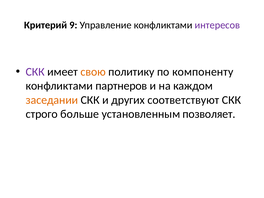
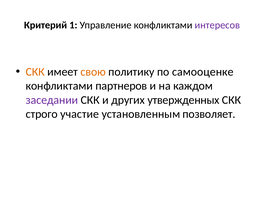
9: 9 -> 1 (73, 25)
СКК colour: purple -> orange (35, 72)
компоненту: компоненту -> самооценке (203, 72)
заседании colour: orange -> purple (52, 100)
соответствуют: соответствуют -> утвержденных (183, 100)
больше: больше -> участие (80, 114)
